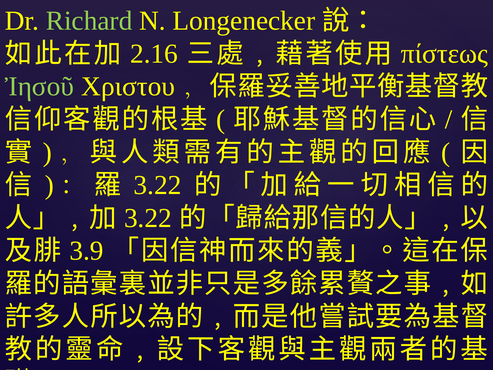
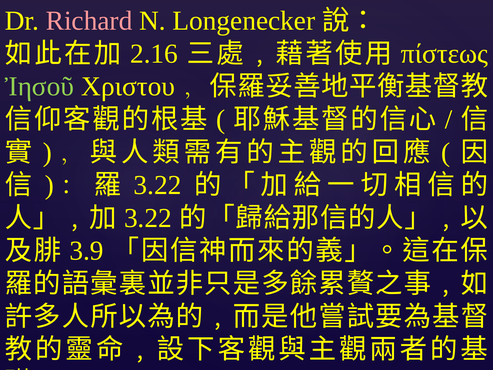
Richard colour: light green -> pink (89, 21)
